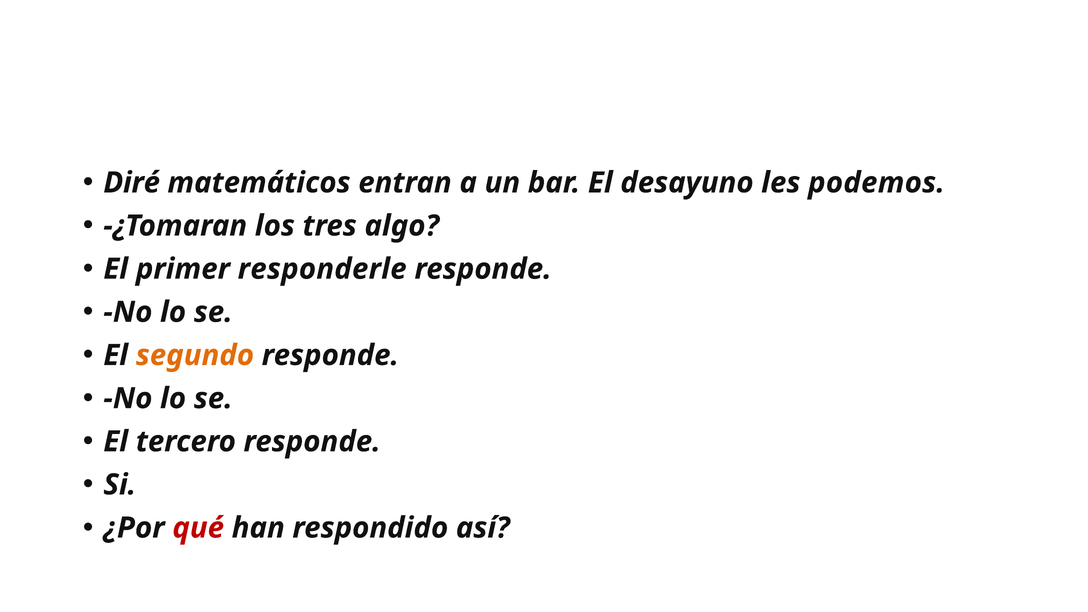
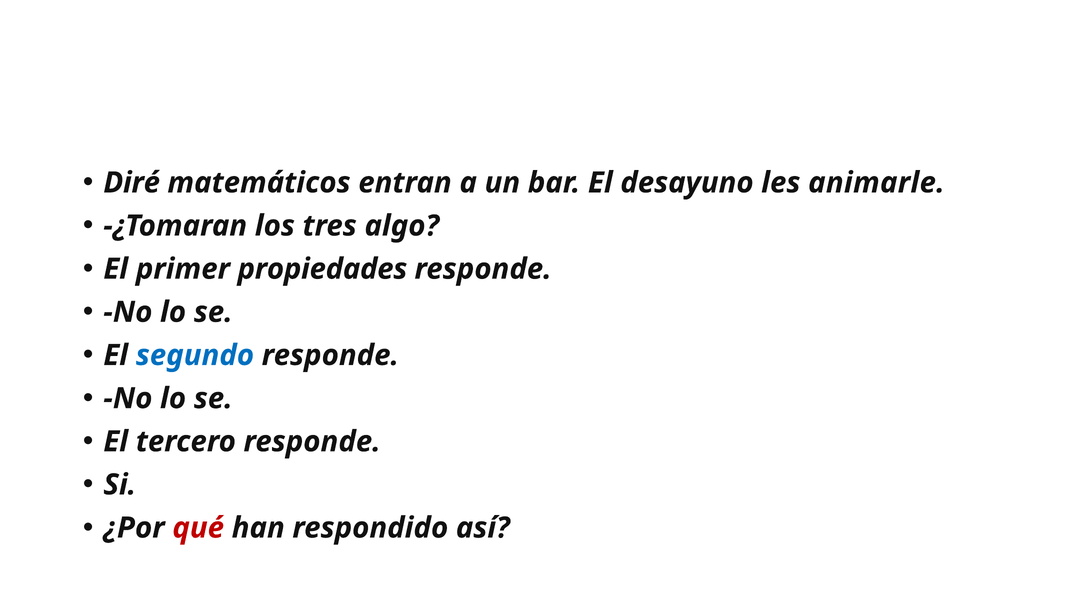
podemos: podemos -> animarle (876, 183)
responderle: responderle -> propiedades (322, 269)
segundo colour: orange -> blue (195, 355)
